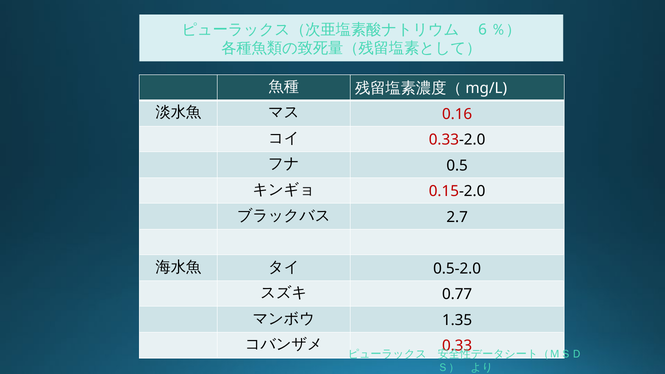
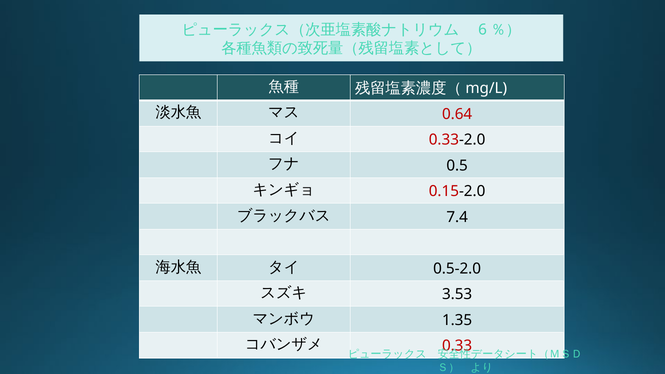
0.16: 0.16 -> 0.64 (457, 114)
2.7: 2.7 -> 7.4 (457, 217)
0.77: 0.77 -> 3.53 (457, 294)
